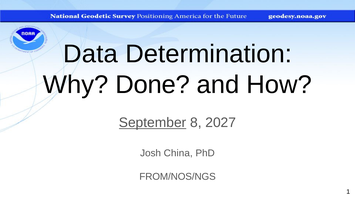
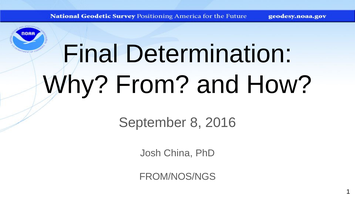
Data: Data -> Final (91, 54)
Done: Done -> From (152, 85)
September underline: present -> none (153, 123)
2027: 2027 -> 2016 (221, 123)
